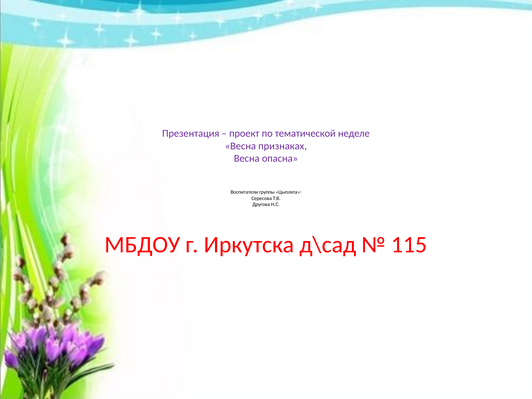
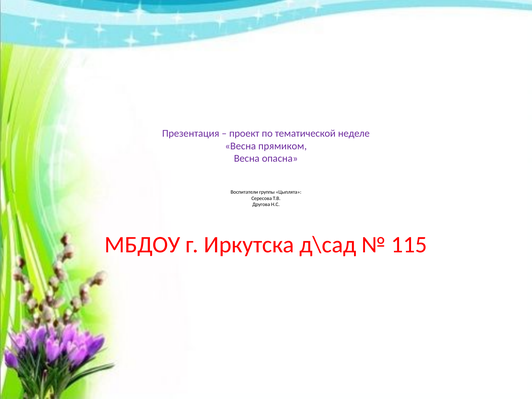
признаках: признаках -> прямиком (283, 146)
